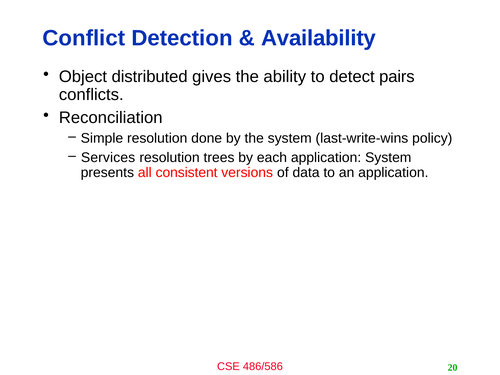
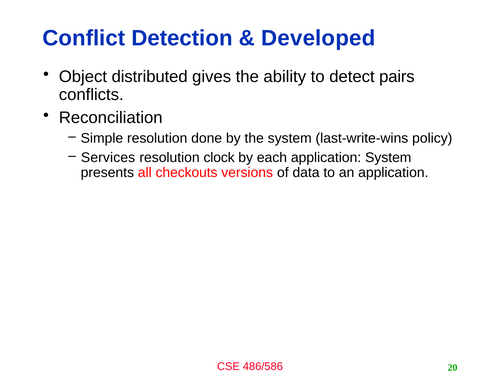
Availability: Availability -> Developed (318, 38)
trees: trees -> clock (219, 158)
consistent: consistent -> checkouts (187, 173)
